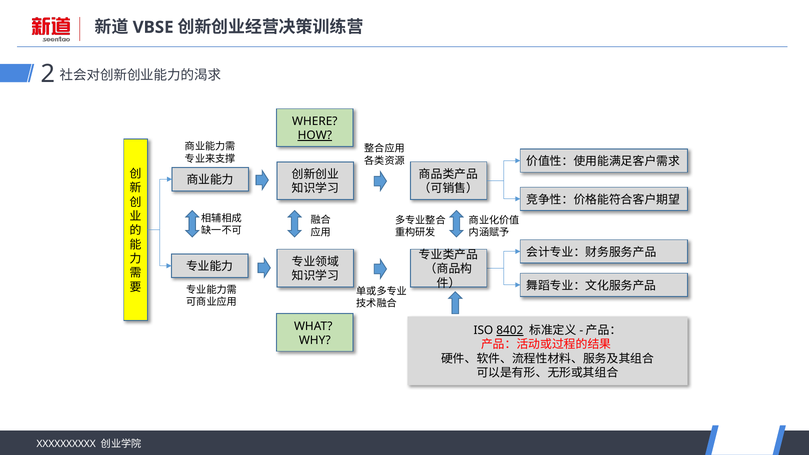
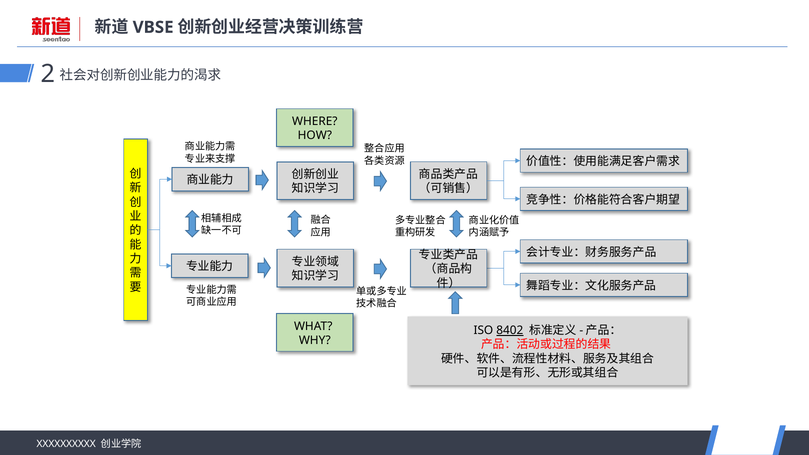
HOW underline: present -> none (315, 135)
